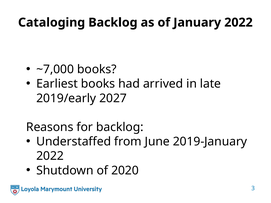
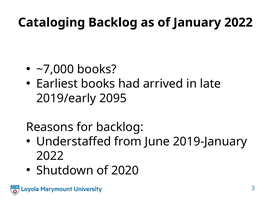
2027: 2027 -> 2095 (113, 98)
